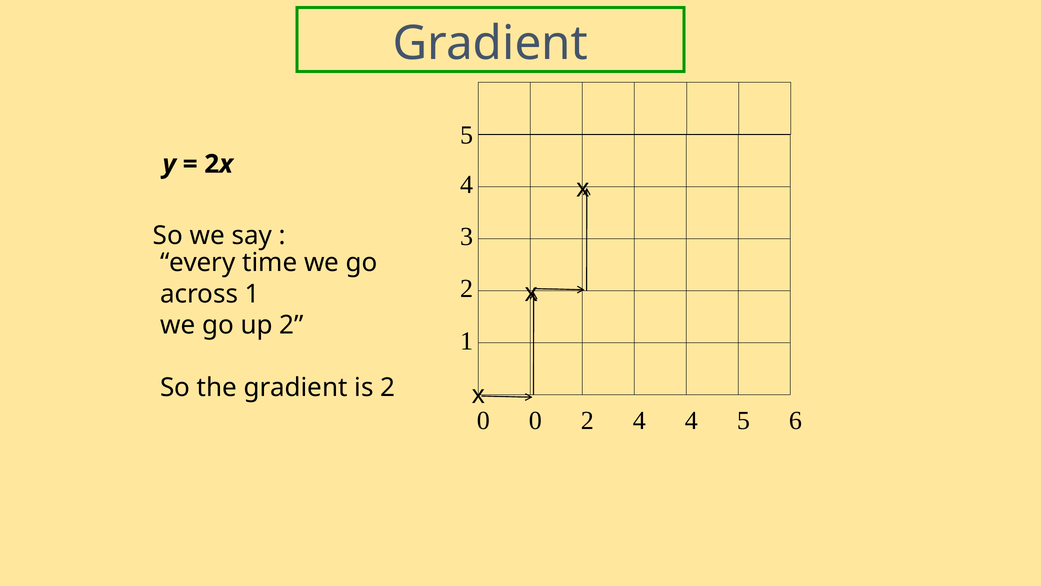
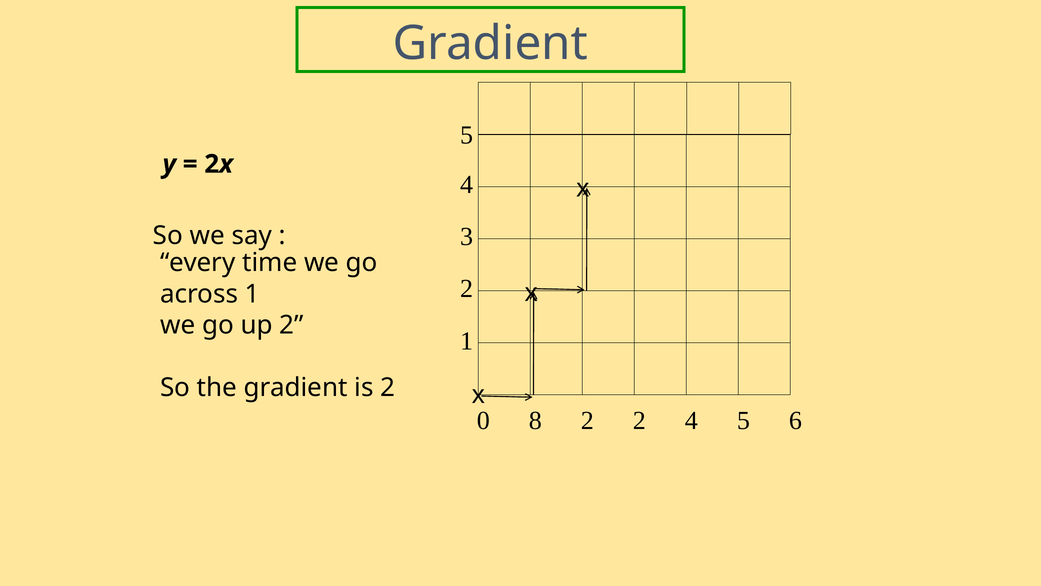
0 0: 0 -> 8 (535, 420)
2 4: 4 -> 2 (639, 420)
